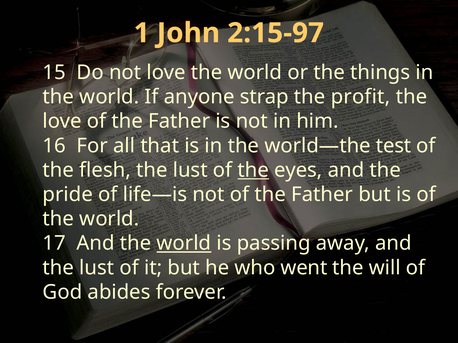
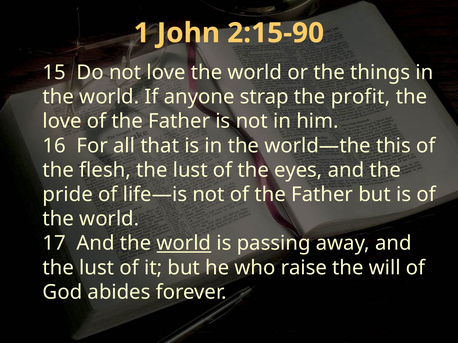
2:15-97: 2:15-97 -> 2:15-90 (276, 33)
test: test -> this (394, 146)
the underline: present -> none (253, 170)
went: went -> raise (304, 268)
